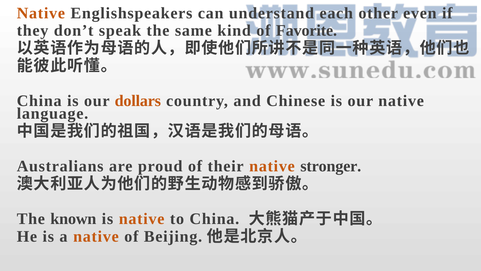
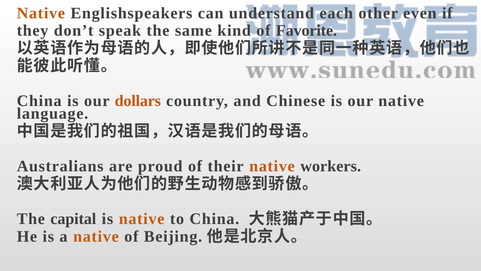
stronger: stronger -> workers (331, 166)
known: known -> capital (73, 219)
